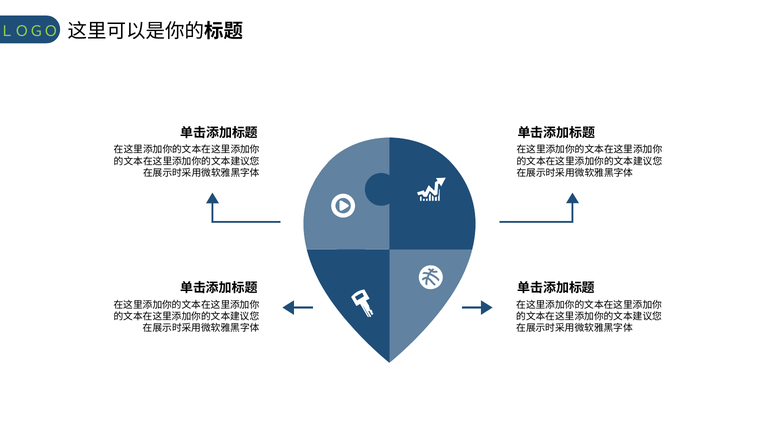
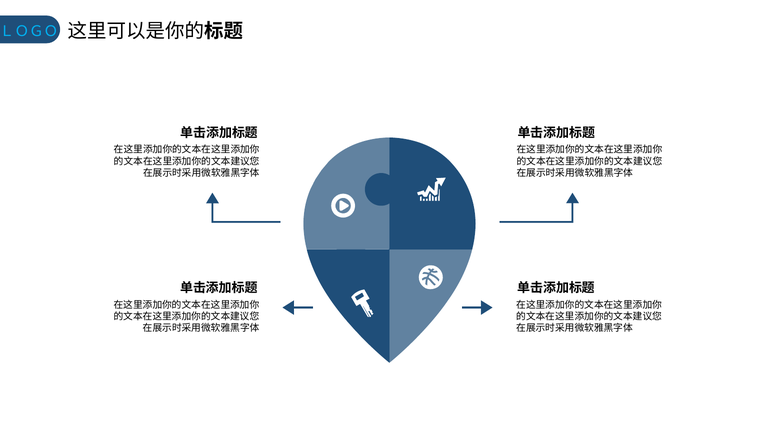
ＬＯＧＯ colour: light green -> light blue (29, 31)
